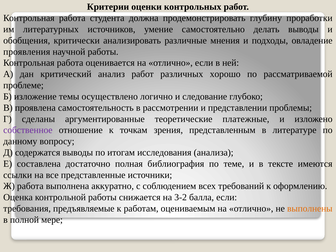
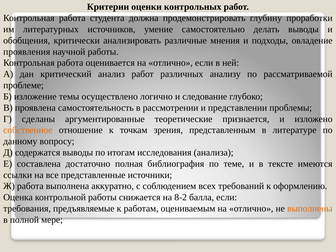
хорошо: хорошо -> анализу (225, 74)
платежные: платежные -> признается (246, 119)
собственное colour: purple -> orange (28, 130)
3-2: 3-2 -> 8-2 (181, 197)
